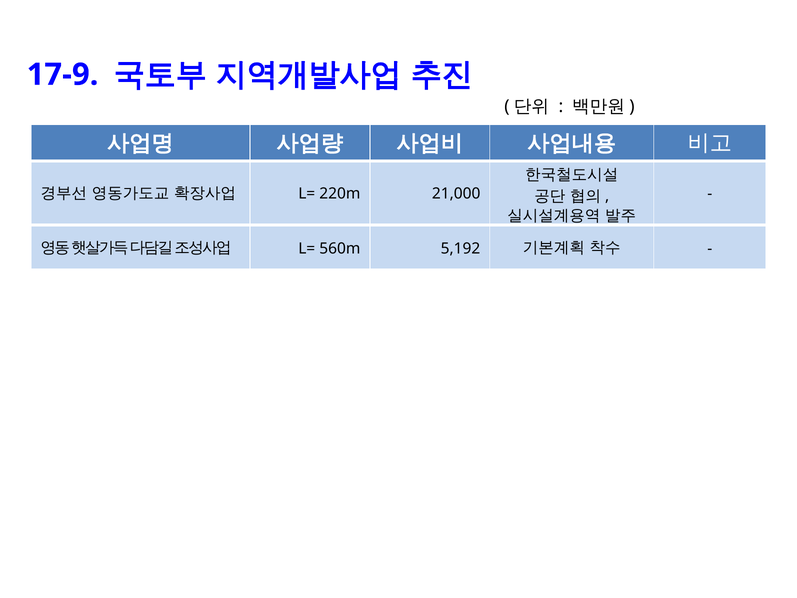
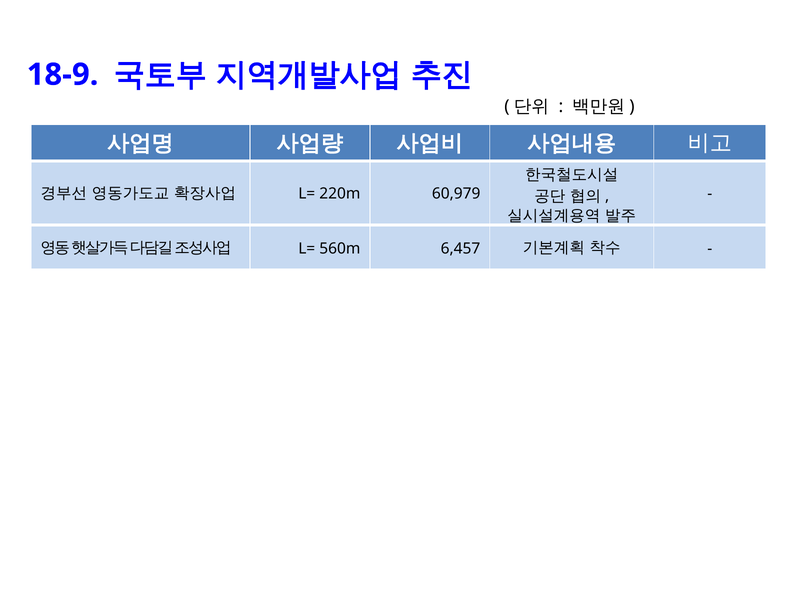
17-9: 17-9 -> 18-9 (63, 75)
21,000: 21,000 -> 60,979 (456, 194)
5,192: 5,192 -> 6,457 (460, 248)
